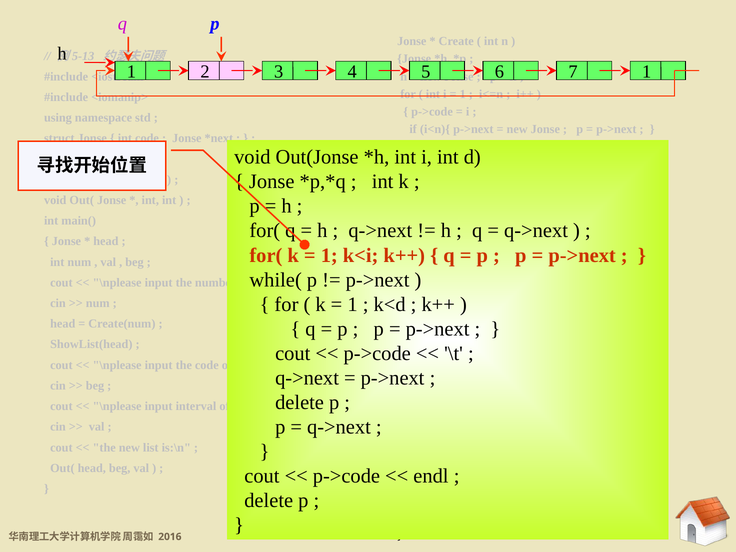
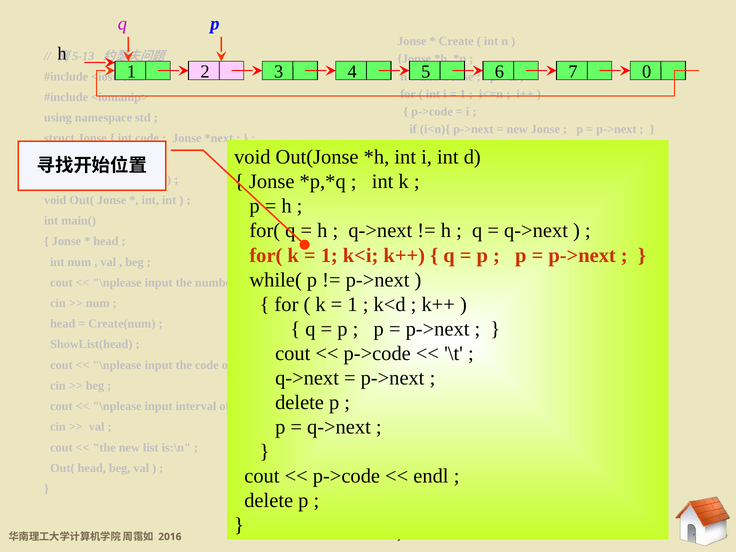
7 1: 1 -> 0 (647, 72)
